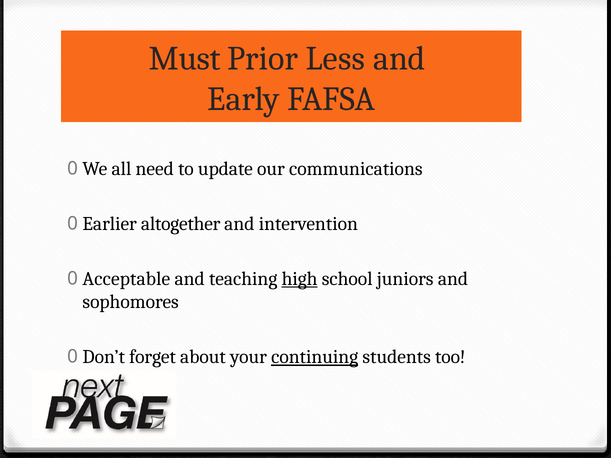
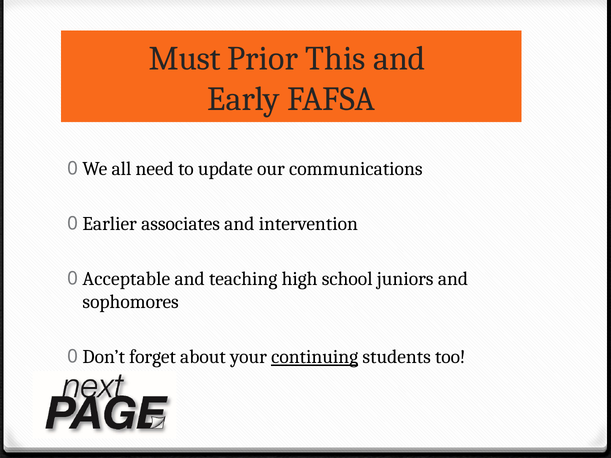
Less: Less -> This (336, 58)
altogether: altogether -> associates (181, 224)
high underline: present -> none (300, 279)
